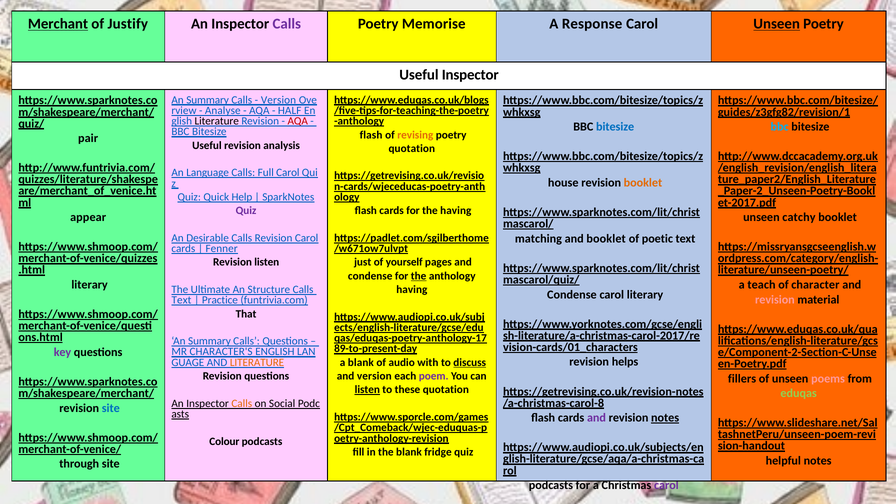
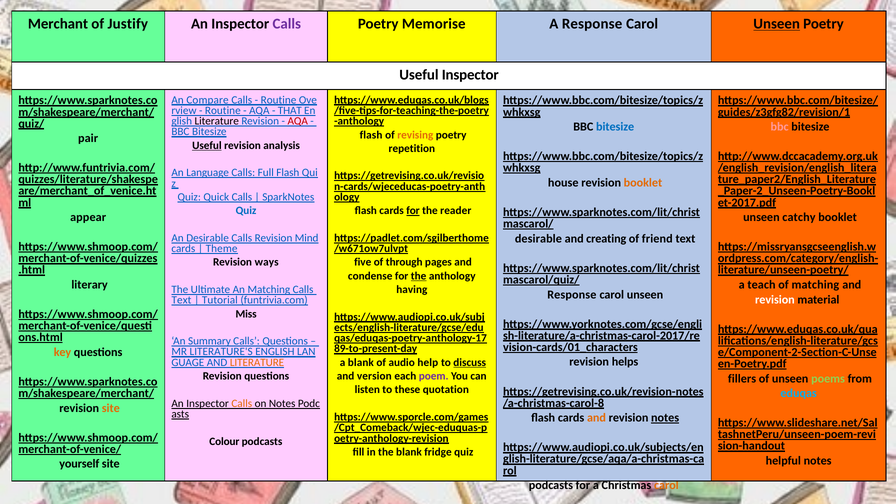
Merchant underline: present -> none (58, 24)
Summary: Summary -> Compare (207, 100)
Version: Version -> Routine (279, 100)
Analyse: Analyse -> Routine (223, 111)
HALF: HALF -> THAT (290, 111)
bbc colour: light blue -> pink (780, 127)
Useful underline: none -> present (207, 145)
quotation: quotation -> repetition (412, 148)
Full Carol: Carol -> Flash (288, 173)
Quick Help: Help -> Calls (242, 197)
Quiz colour: purple -> blue (246, 211)
for underline: none -> present (413, 211)
the having: having -> reader (456, 211)
Revision Carol: Carol -> Mind (307, 238)
matching: matching -> desirable (538, 239)
and booklet: booklet -> creating (606, 239)
poetic: poetic -> friend (657, 239)
Fenner: Fenner -> Theme (222, 249)
Revision listen: listen -> ways (267, 262)
just: just -> five (363, 262)
yourself: yourself -> through (404, 262)
of character: character -> matching (815, 285)
An Structure: Structure -> Matching (269, 290)
Condense: Condense -> Response (572, 295)
literary: literary -> unseen (645, 295)
revision colour: pink -> white (775, 300)
Practice: Practice -> Tutorial (220, 300)
That: That -> Miss (246, 314)
key colour: purple -> orange (62, 352)
CHARACTER'S: CHARACTER'S -> LITERATURE'S (221, 352)
with: with -> help (428, 362)
poems colour: pink -> light green (828, 378)
listen underline: present -> none (367, 390)
eduqas colour: light green -> light blue (799, 393)
on Social: Social -> Notes (282, 403)
site colour: blue -> orange (111, 408)
and colour: purple -> orange (597, 418)
through: through -> yourself (79, 464)
carol colour: purple -> orange (666, 485)
